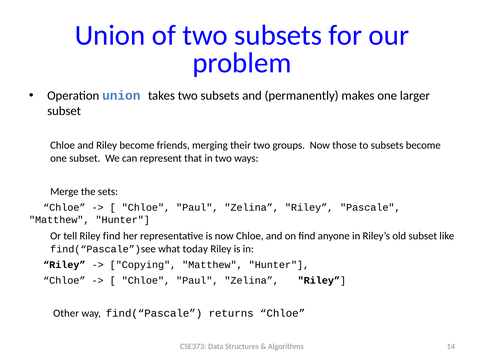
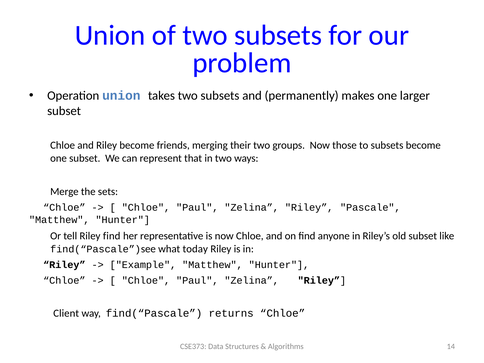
Copying: Copying -> Example (143, 265)
Other: Other -> Client (66, 313)
